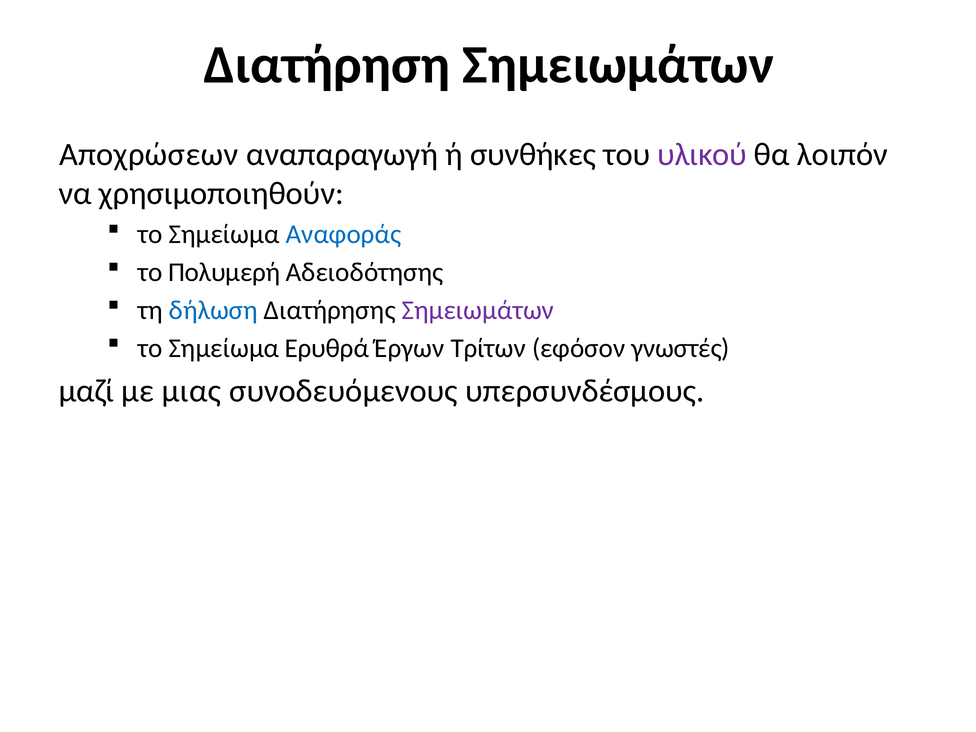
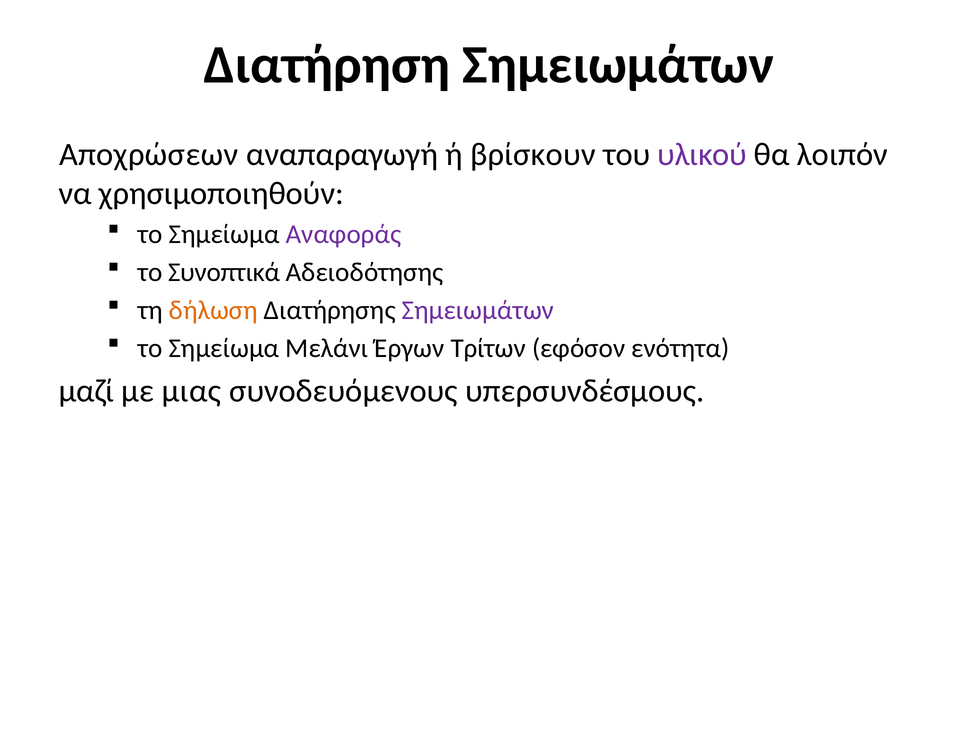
συνθήκες: συνθήκες -> βρίσκουν (533, 154)
Αναφοράς colour: blue -> purple (343, 234)
Πολυμερή: Πολυμερή -> Συνοπτικά (224, 272)
δήλωση colour: blue -> orange (213, 310)
Ερυθρά: Ερυθρά -> Μελάνι (327, 348)
γνωστές: γνωστές -> ενότητα (680, 348)
